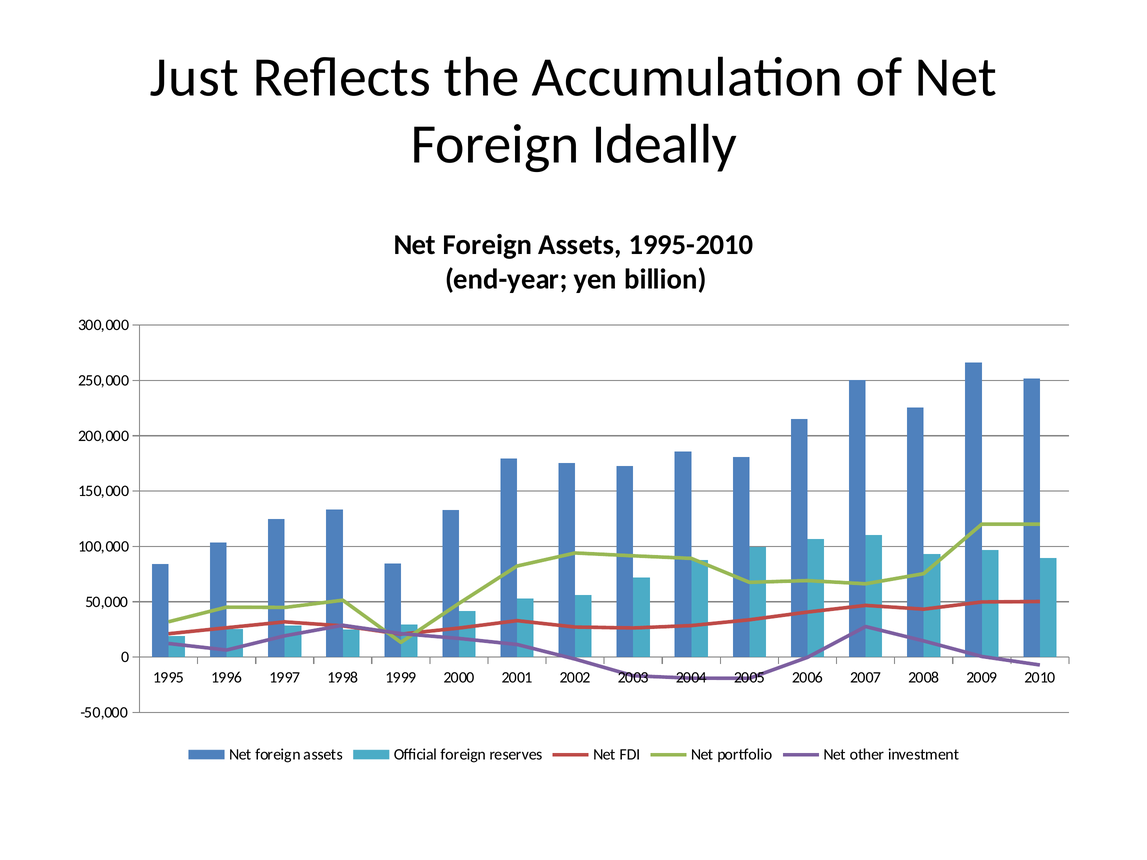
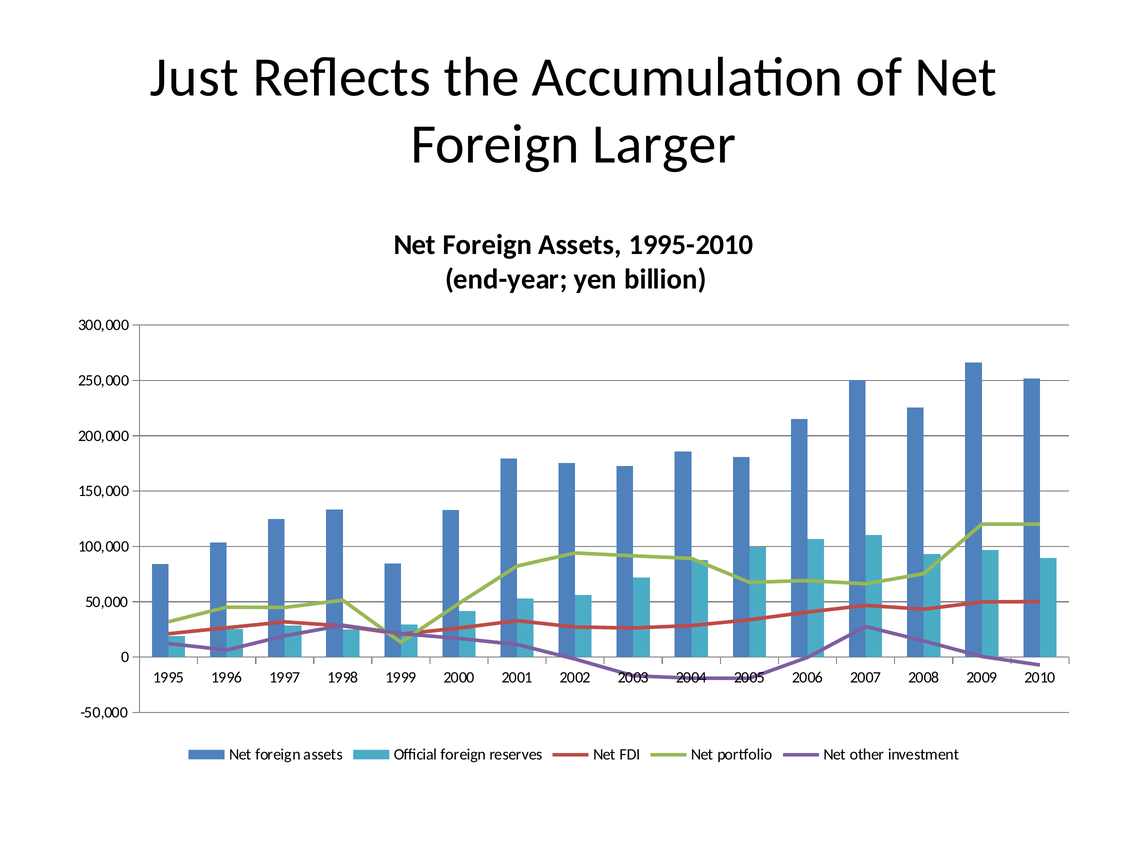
Ideally: Ideally -> Larger (664, 144)
